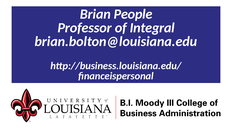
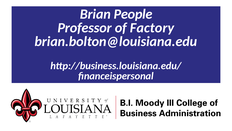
Integral: Integral -> Factory (152, 28)
